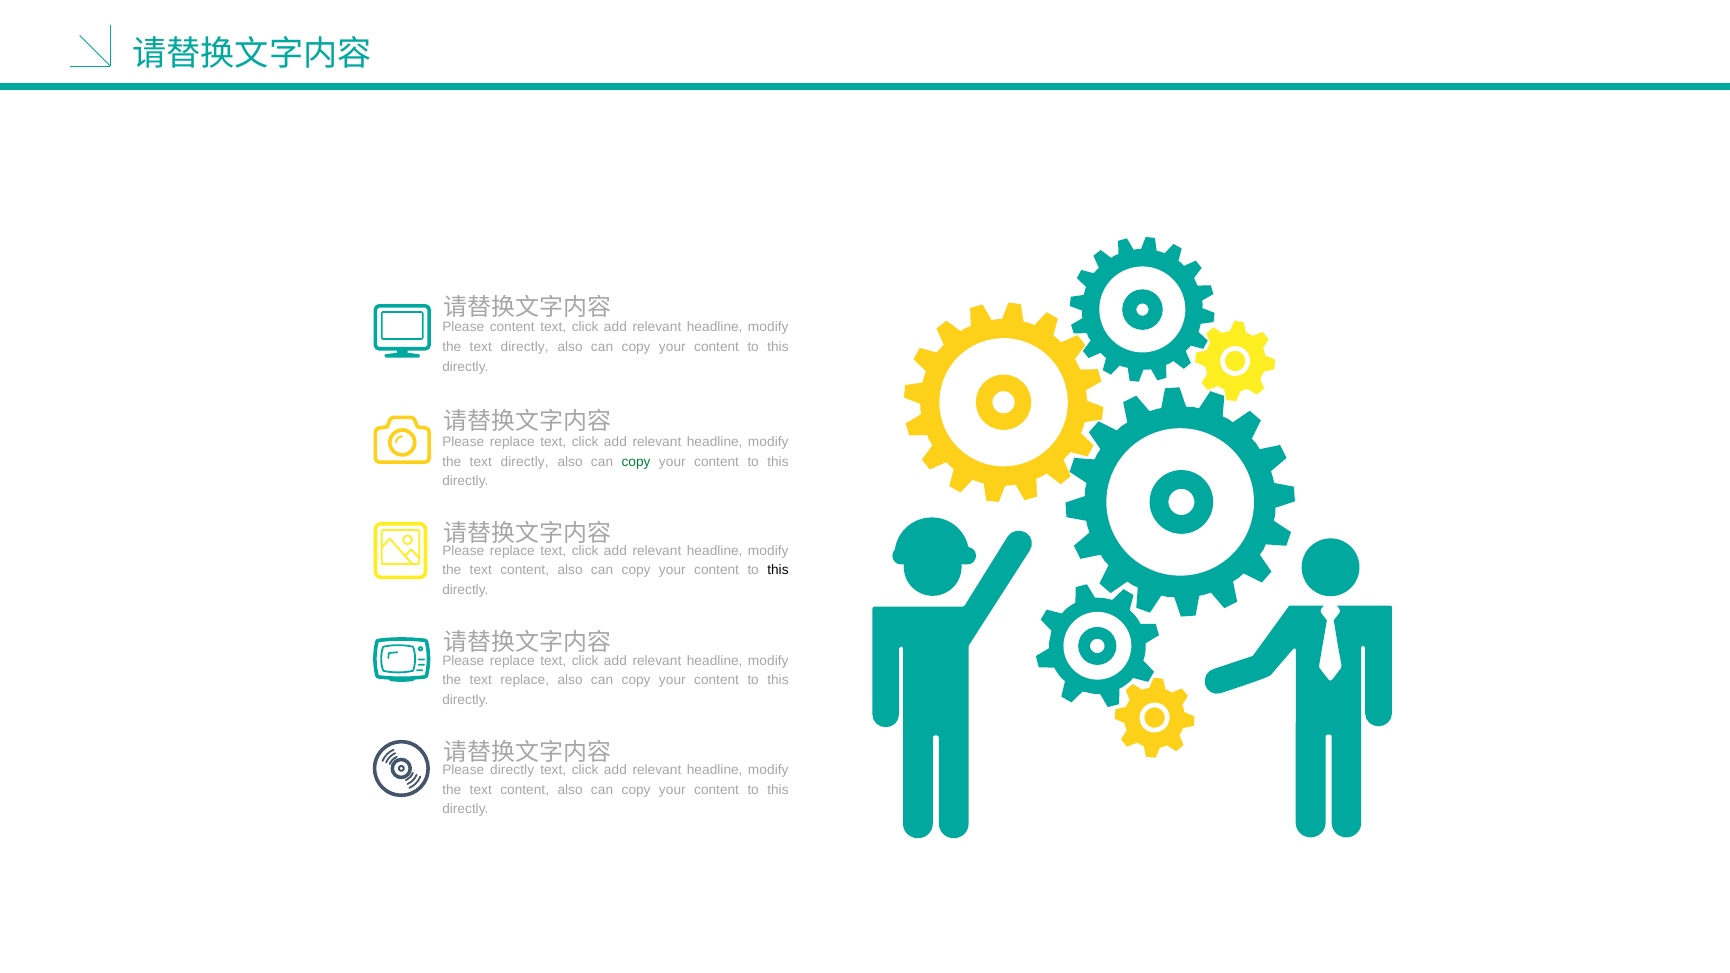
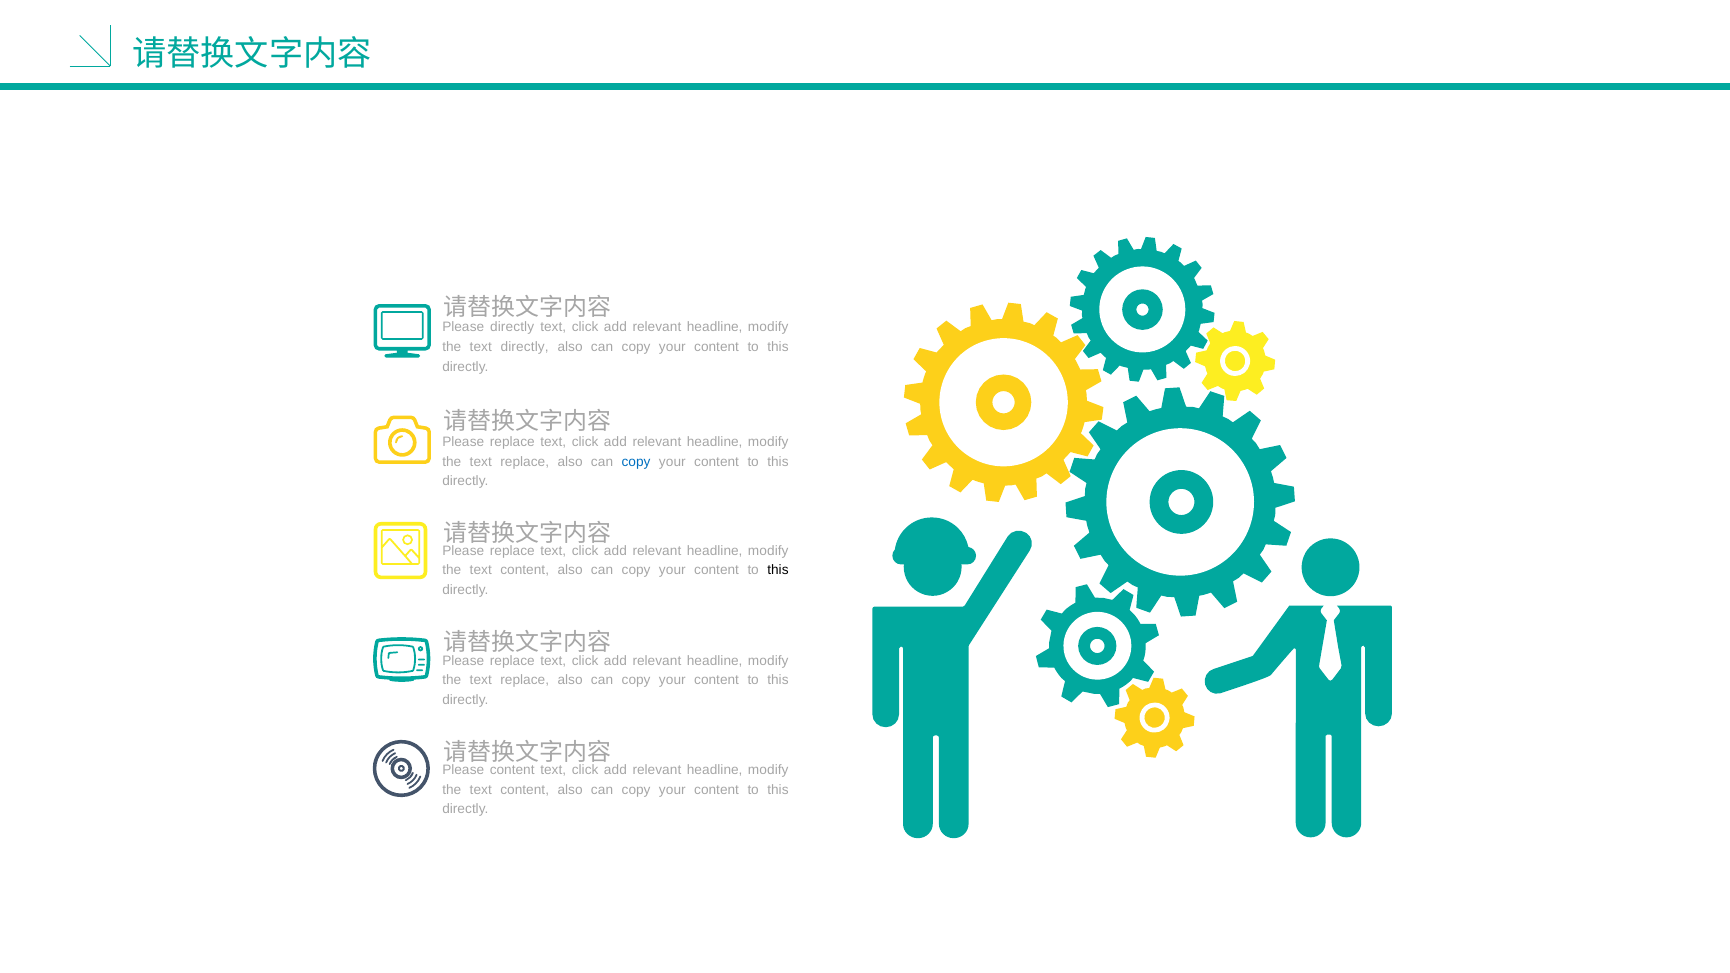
Please content: content -> directly (512, 327)
directly: directly -> replace (525, 462)
copy colour: green -> blue (636, 462)
Please directly: directly -> content (512, 770)
